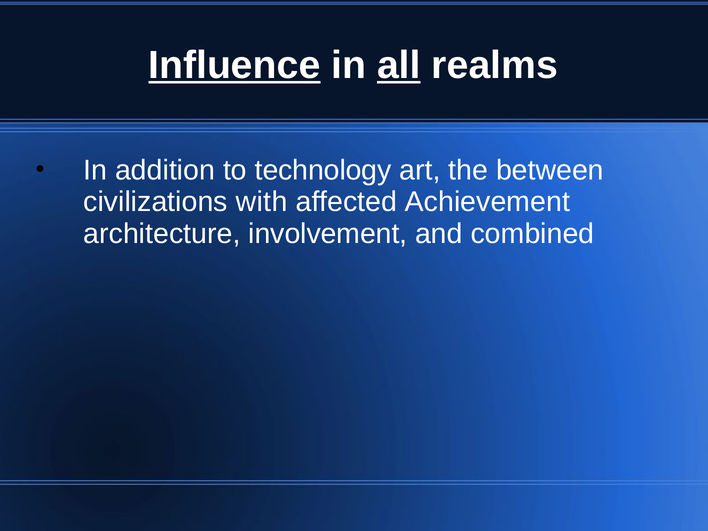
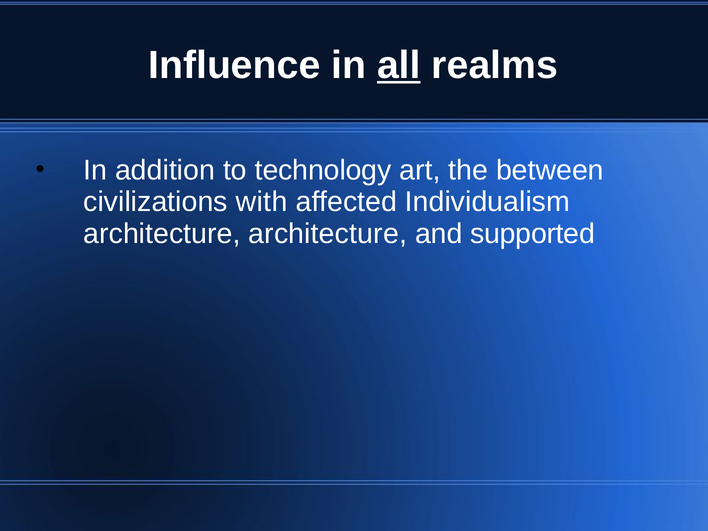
Influence underline: present -> none (234, 65)
Achievement: Achievement -> Individualism (487, 202)
architecture involvement: involvement -> architecture (328, 234)
combined: combined -> supported (533, 234)
